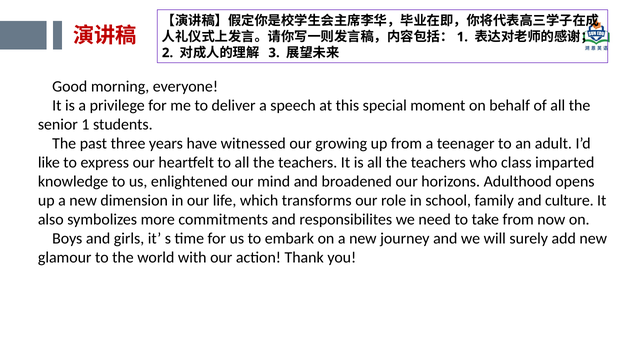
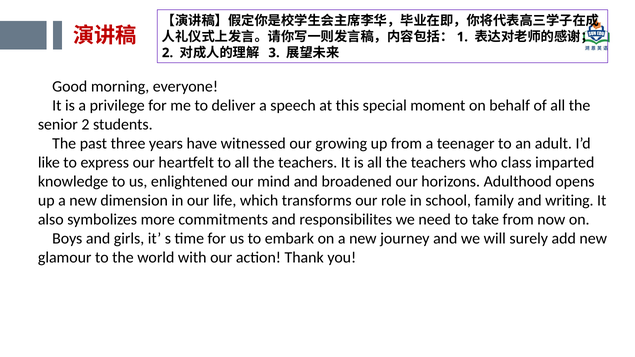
senior 1: 1 -> 2 (85, 124)
culture: culture -> writing (569, 201)
